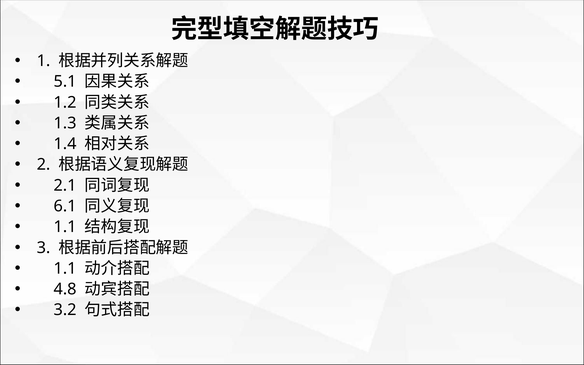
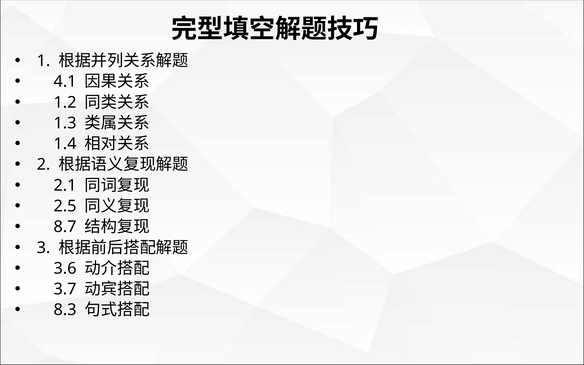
5.1: 5.1 -> 4.1 (65, 82)
6.1: 6.1 -> 2.5 (65, 206)
1.1: 1.1 -> 8.7 (65, 227)
1.1: 1.1 -> 3.6 (65, 268)
4.8: 4.8 -> 3.7 (65, 289)
3.2: 3.2 -> 8.3 (65, 310)
